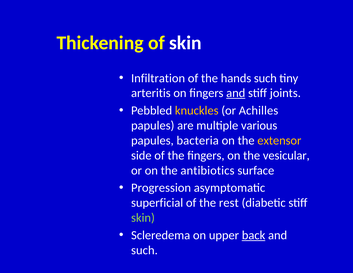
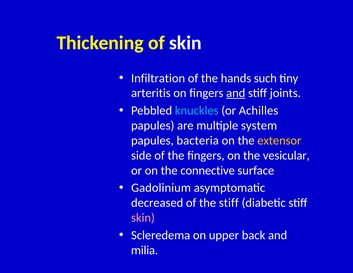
knuckles colour: yellow -> light blue (197, 110)
various: various -> system (259, 125)
antibiotics: antibiotics -> connective (208, 170)
Progression: Progression -> Gadolinium (161, 188)
superficial: superficial -> decreased (157, 203)
the rest: rest -> stiff (229, 203)
skin colour: light green -> pink (143, 218)
back underline: present -> none (254, 235)
such: such -> milia (145, 250)
